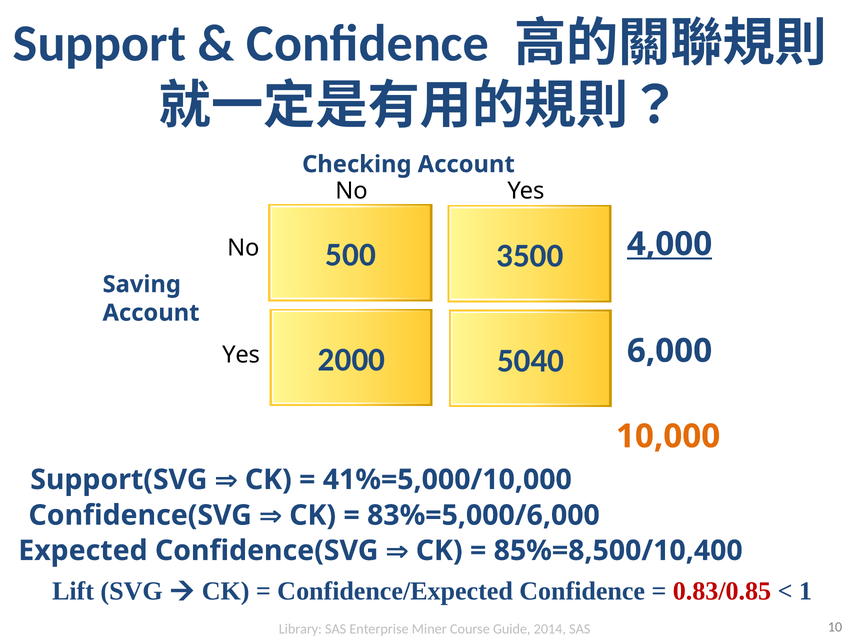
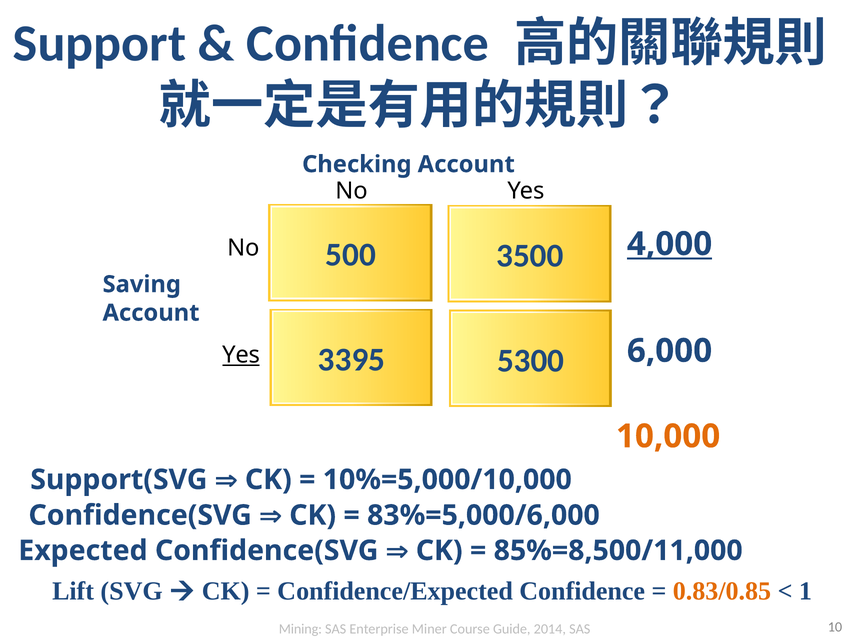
2000: 2000 -> 3395 (352, 359)
5040: 5040 -> 5300 (531, 360)
Yes underline: none -> present (241, 355)
41%=5,000/10,000: 41%=5,000/10,000 -> 10%=5,000/10,000 (447, 479)
85%=8,500/10,400: 85%=8,500/10,400 -> 85%=8,500/11,000 (618, 550)
0.83/0.85 colour: red -> orange (722, 591)
Library: Library -> Mining (300, 628)
